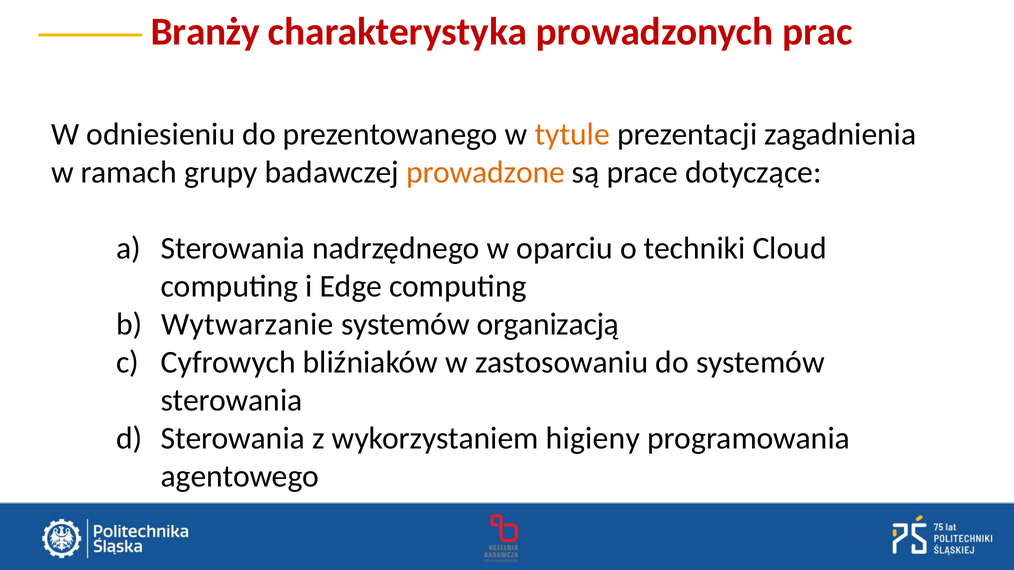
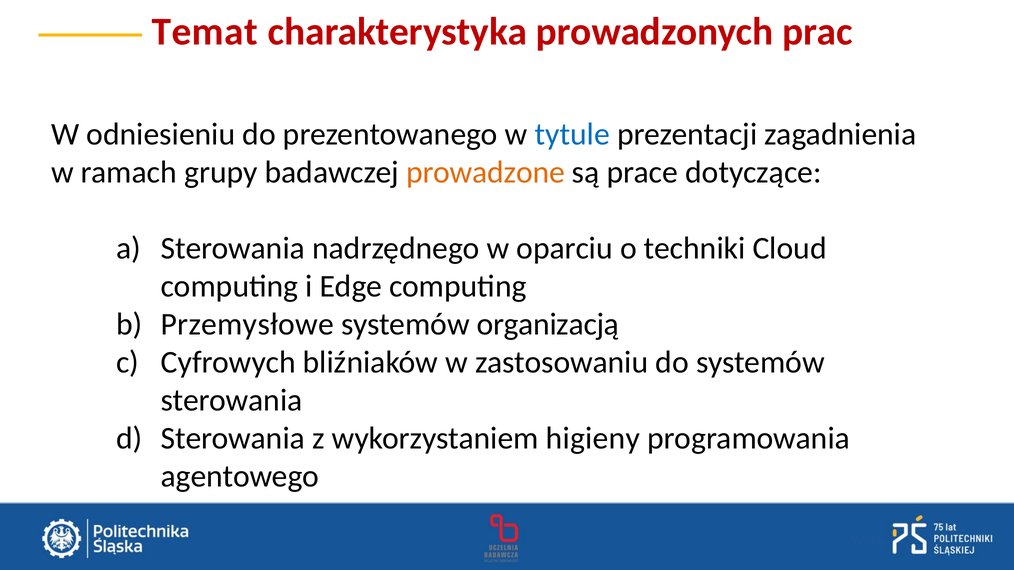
Branży: Branży -> Temat (205, 32)
tytule colour: orange -> blue (572, 134)
Wytwarzanie: Wytwarzanie -> Przemysłowe (247, 324)
